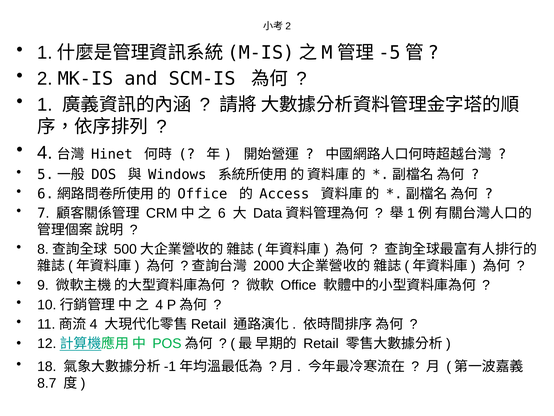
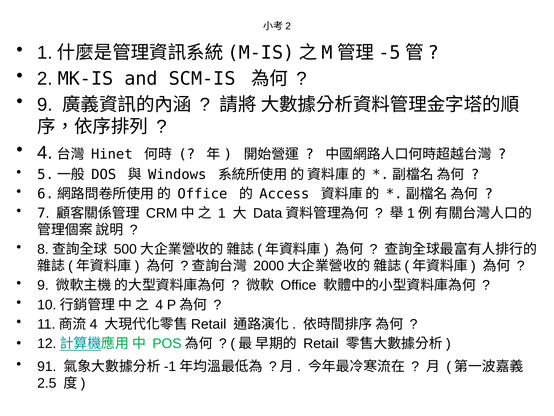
1: 1 -> 9 (45, 104)
6: 6 -> 1 (222, 213)
18: 18 -> 91 (47, 366)
8.7: 8.7 -> 2.5 (47, 383)
